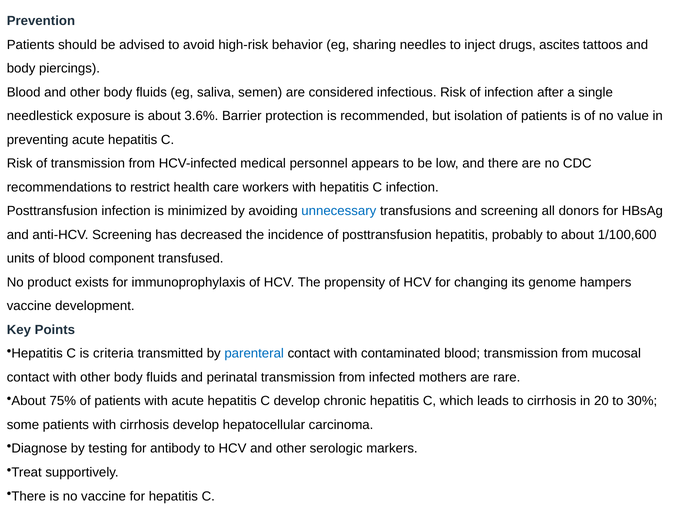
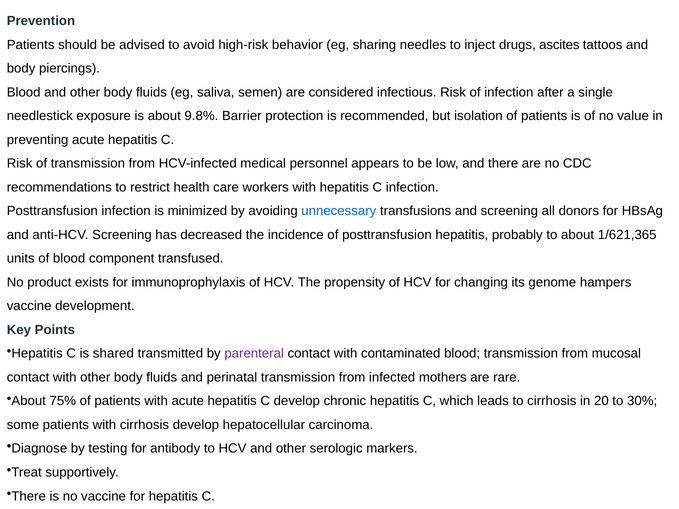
3.6%: 3.6% -> 9.8% (201, 116)
1/100,600: 1/100,600 -> 1/621,365 (627, 235)
criteria: criteria -> shared (113, 354)
parenteral colour: blue -> purple (254, 354)
